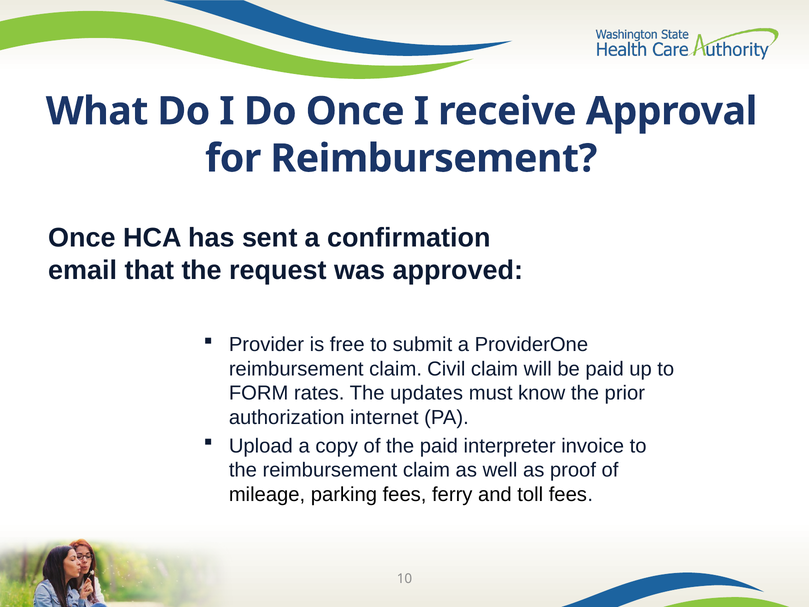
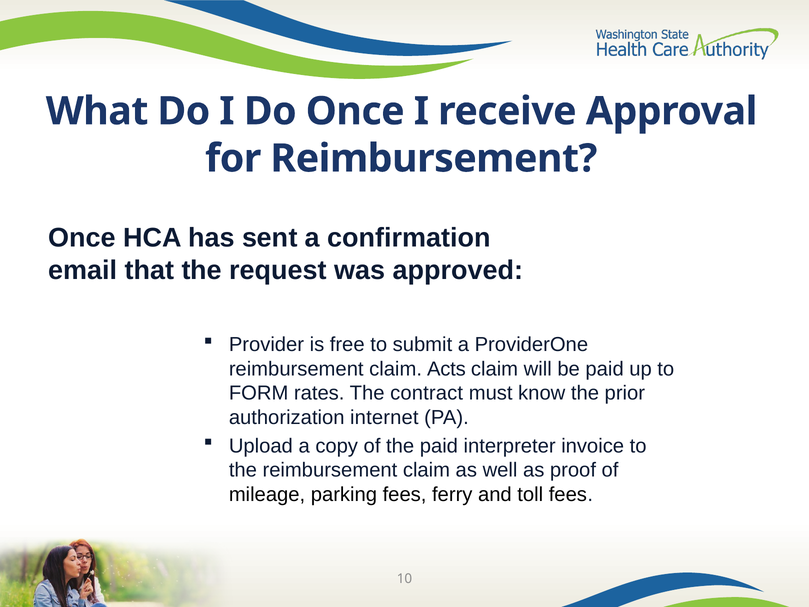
Civil: Civil -> Acts (446, 369)
updates: updates -> contract (427, 393)
